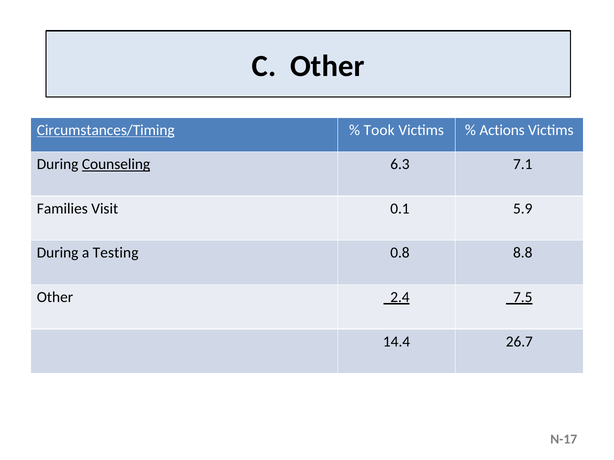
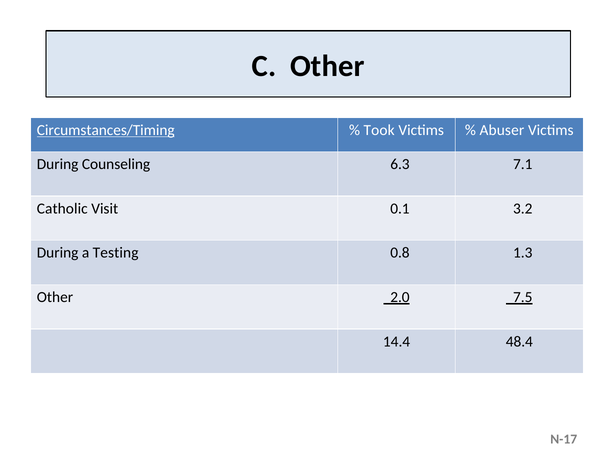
Actions: Actions -> Abuser (502, 130)
Counseling underline: present -> none (116, 164)
Families: Families -> Catholic (62, 209)
5.9: 5.9 -> 3.2 (523, 209)
8.8: 8.8 -> 1.3 (523, 253)
2.4: 2.4 -> 2.0 (400, 298)
26.7: 26.7 -> 48.4 (519, 342)
